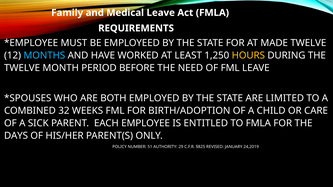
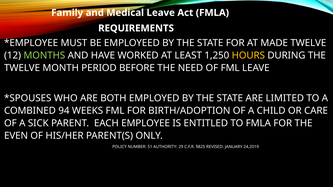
MONTHS colour: light blue -> light green (44, 55)
32: 32 -> 94 (64, 111)
DAYS: DAYS -> EVEN (16, 136)
